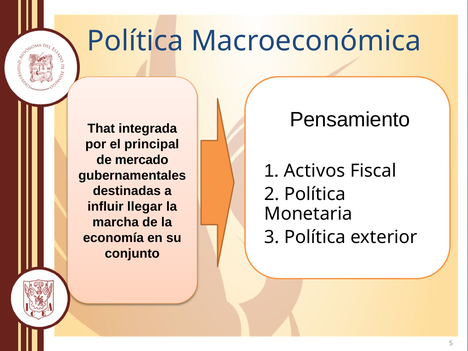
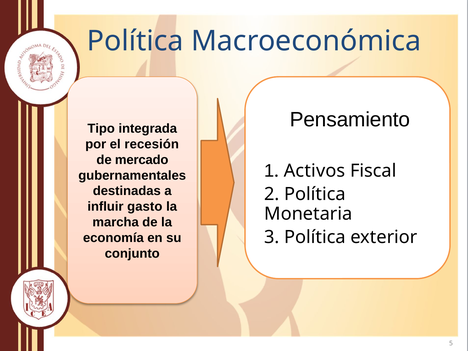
That: That -> Tipo (101, 129)
principal: principal -> recesión (152, 144)
llegar: llegar -> gasto (145, 207)
